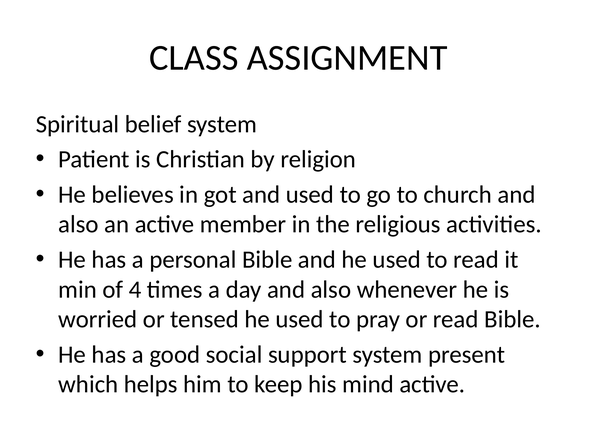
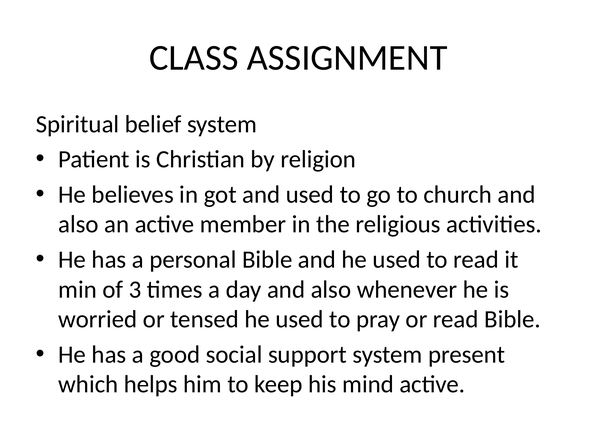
4: 4 -> 3 (135, 289)
